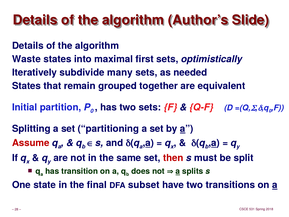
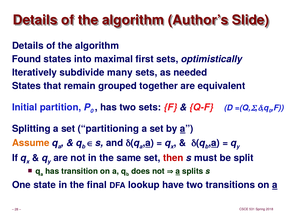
Waste: Waste -> Found (27, 59)
Assume colour: red -> orange (31, 143)
subset: subset -> lookup (144, 185)
